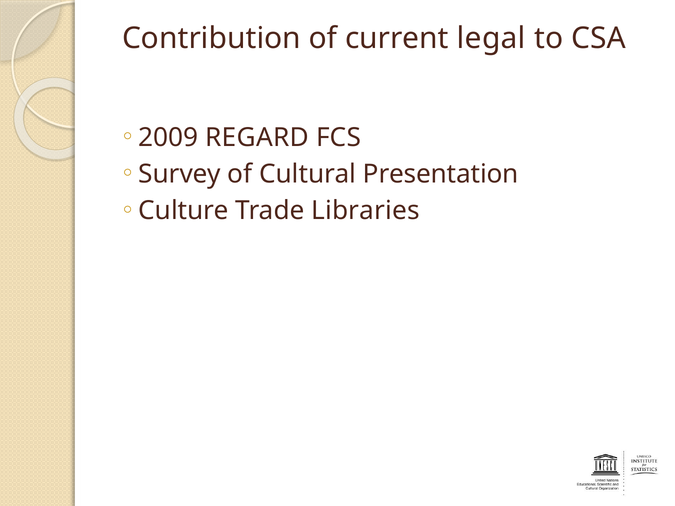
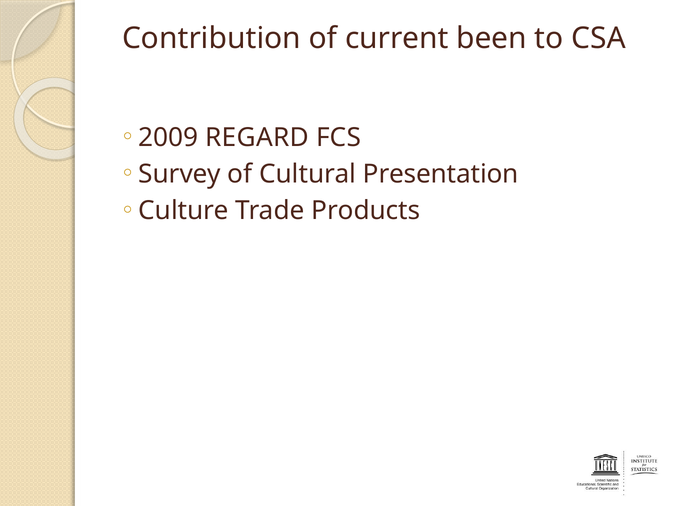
legal: legal -> been (491, 38)
Libraries: Libraries -> Products (366, 211)
